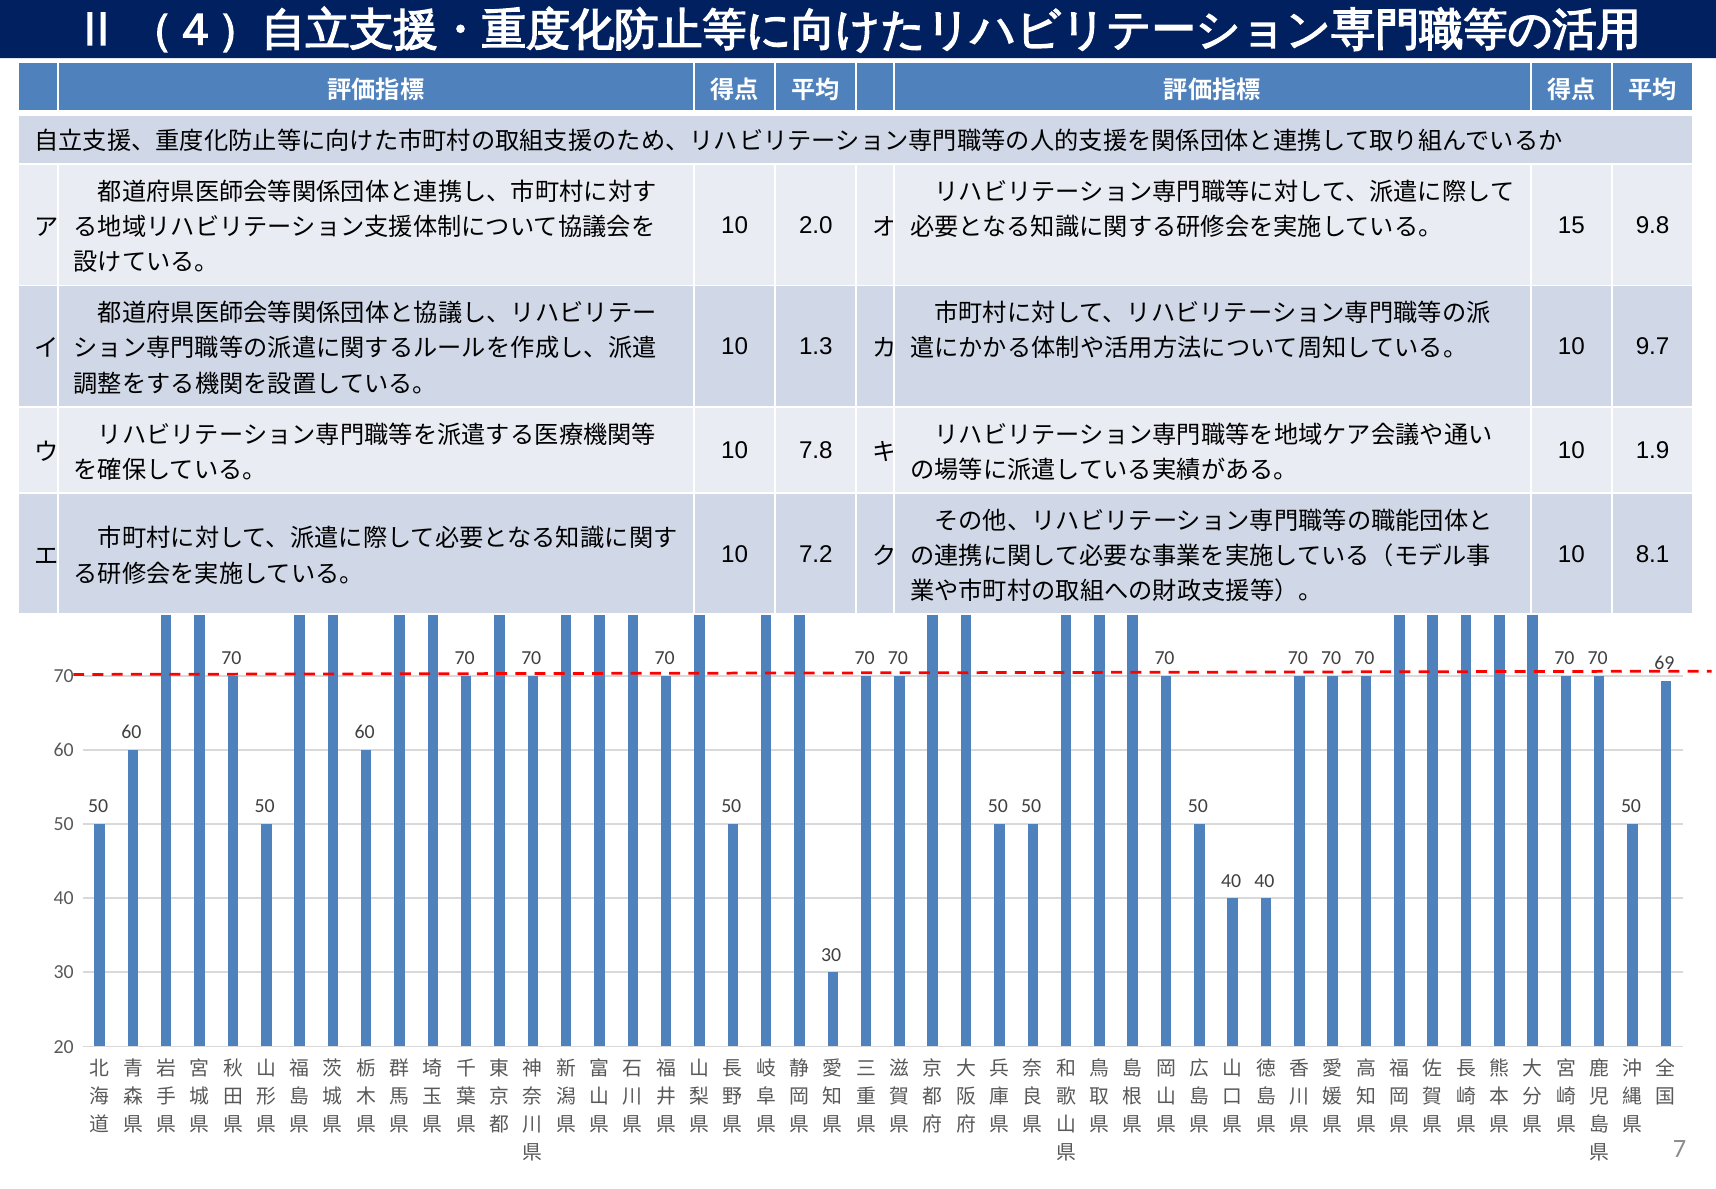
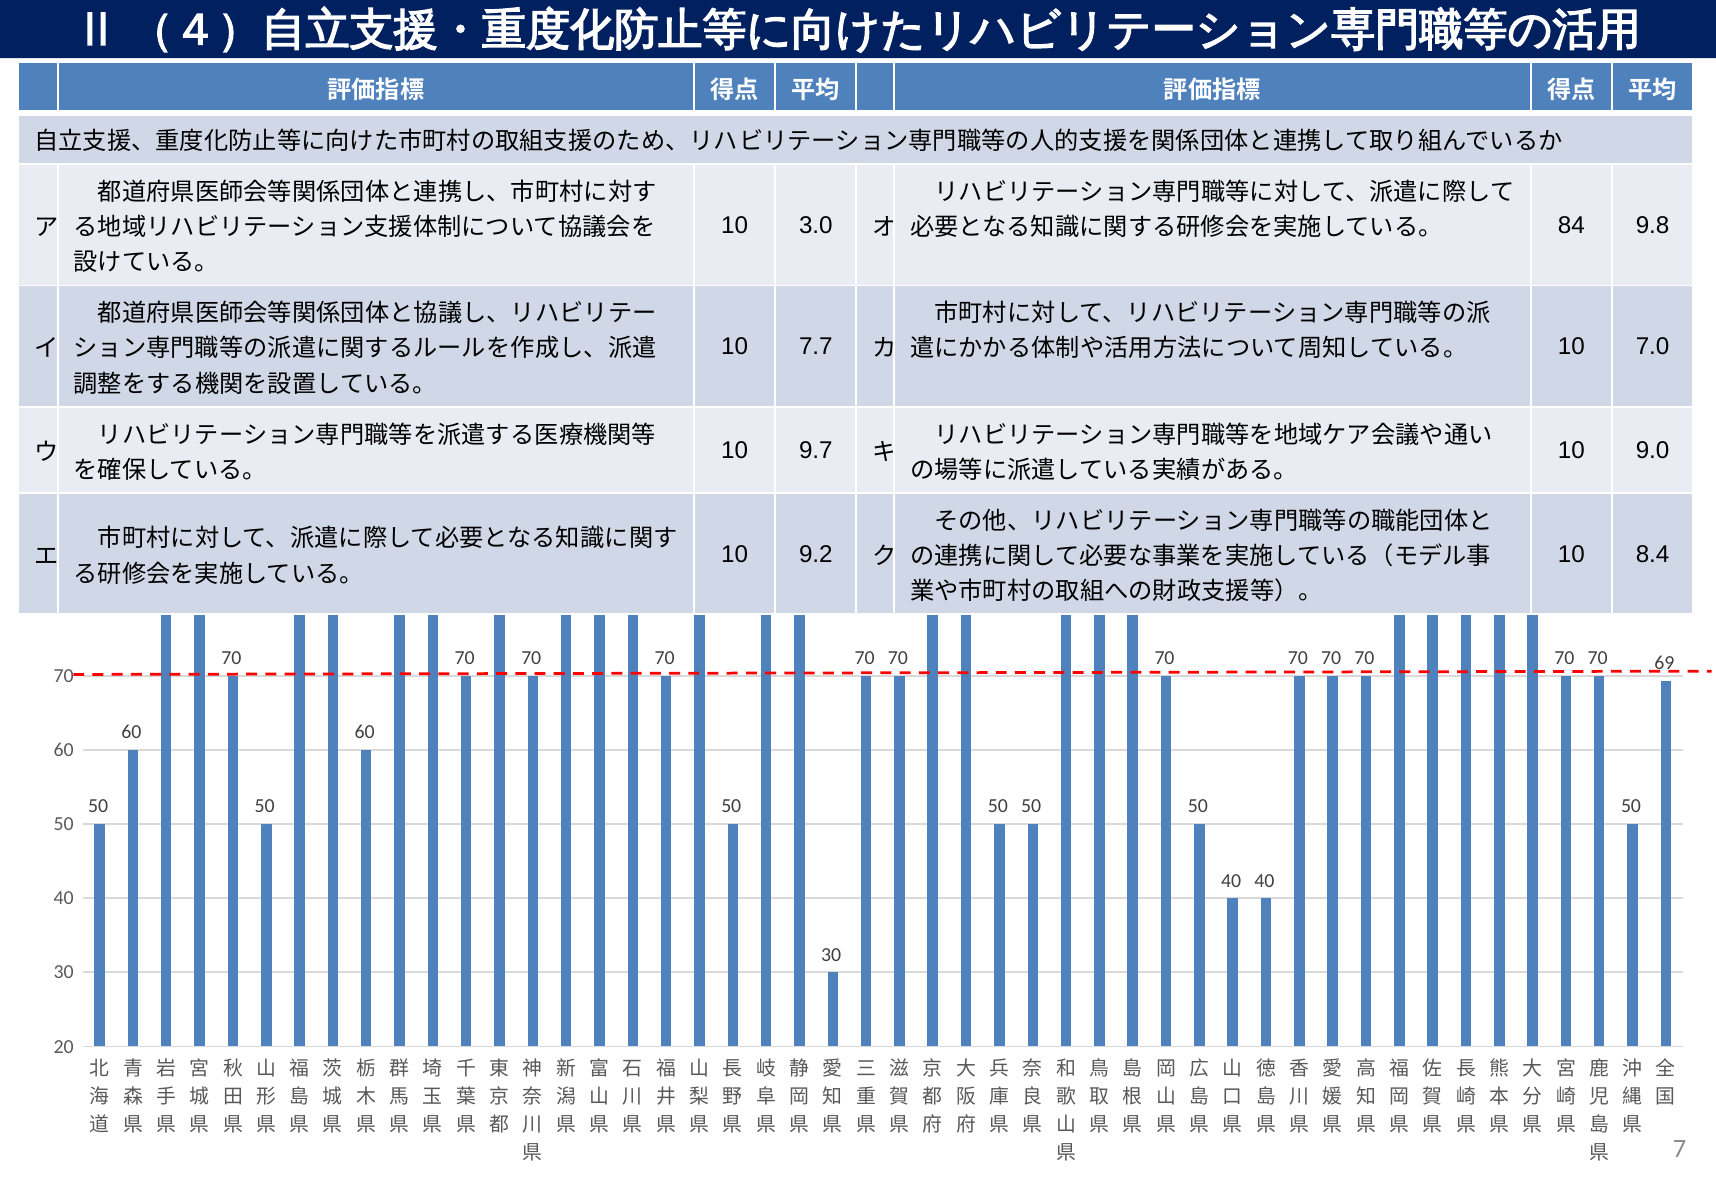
2.0: 2.0 -> 3.0 (816, 225)
15: 15 -> 84 (1571, 225)
1.3: 1.3 -> 7.7 (816, 347)
9.7: 9.7 -> 7.0 (1653, 347)
7.8: 7.8 -> 9.7 (816, 450)
1.9: 1.9 -> 9.0 (1653, 450)
7.2: 7.2 -> 9.2 (816, 554)
8.1: 8.1 -> 8.4 (1653, 554)
